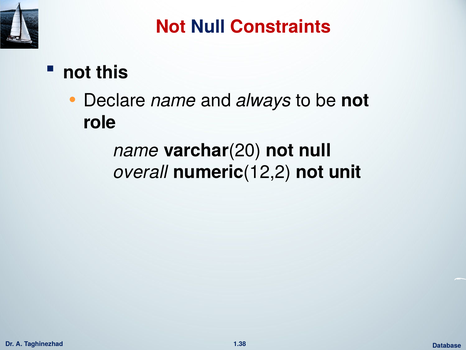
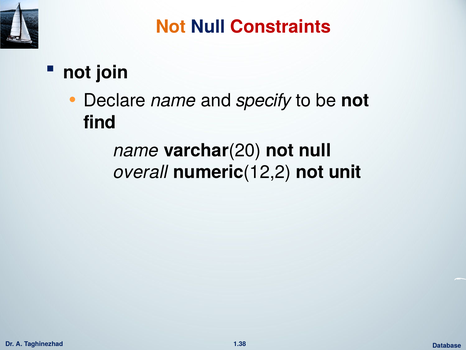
Not colour: red -> orange (171, 27)
this: this -> join (112, 72)
always: always -> specify (264, 100)
role: role -> find (100, 122)
